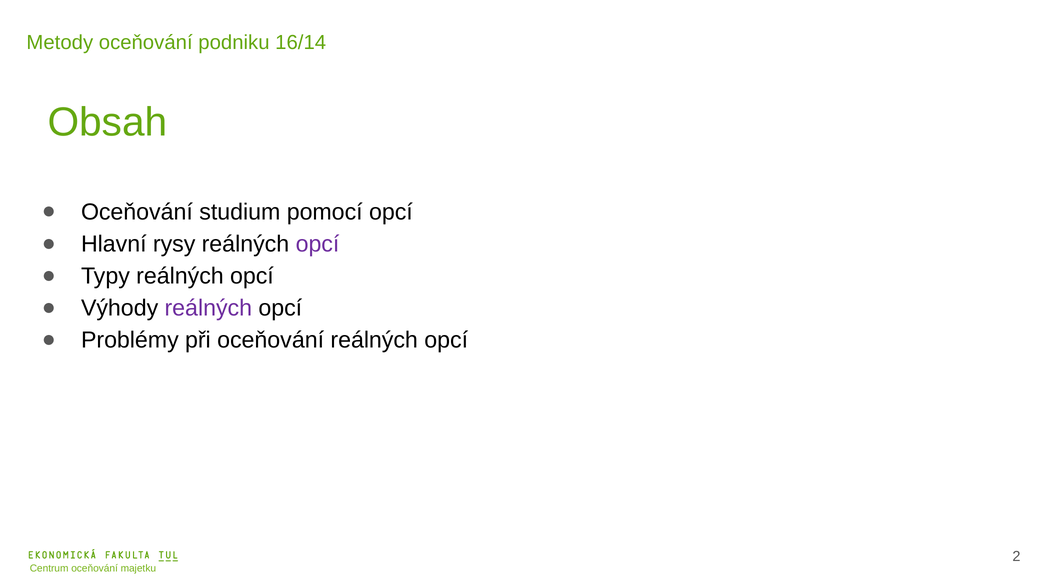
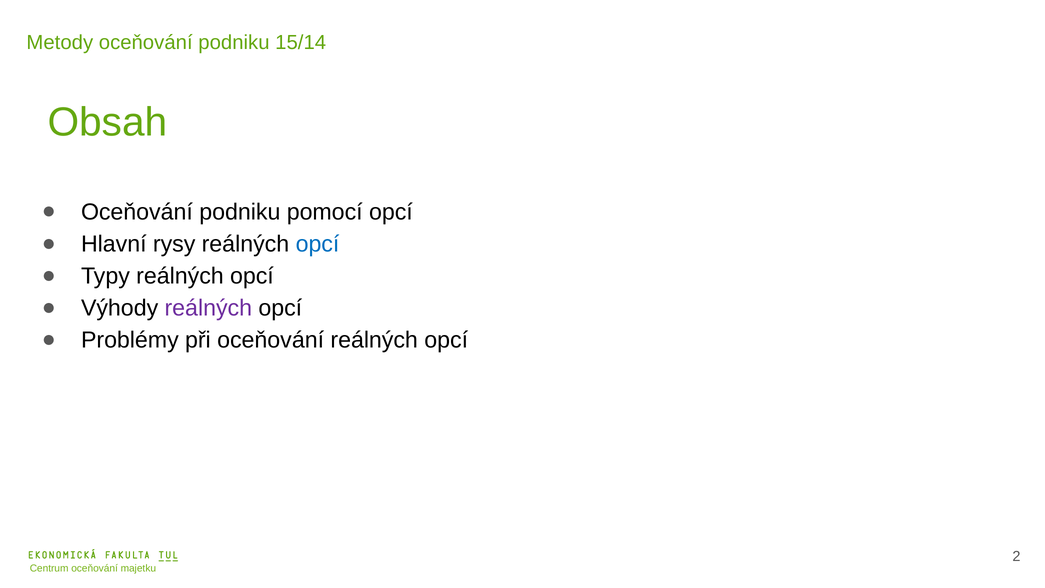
16/14: 16/14 -> 15/14 (301, 42)
studium: studium -> podniku (240, 212)
opcí colour: purple -> blue (317, 244)
